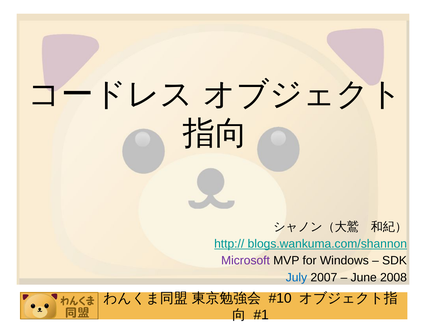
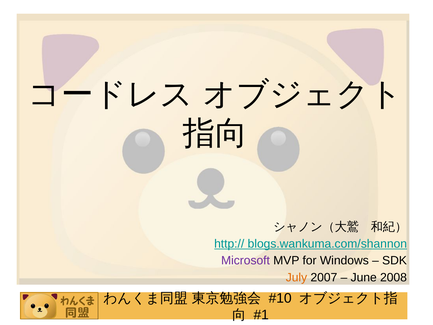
July colour: blue -> orange (296, 277)
